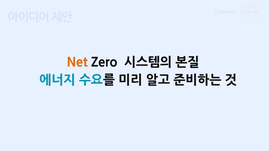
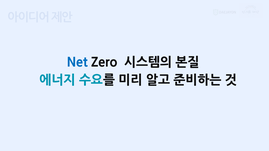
Net colour: orange -> blue (77, 63)
